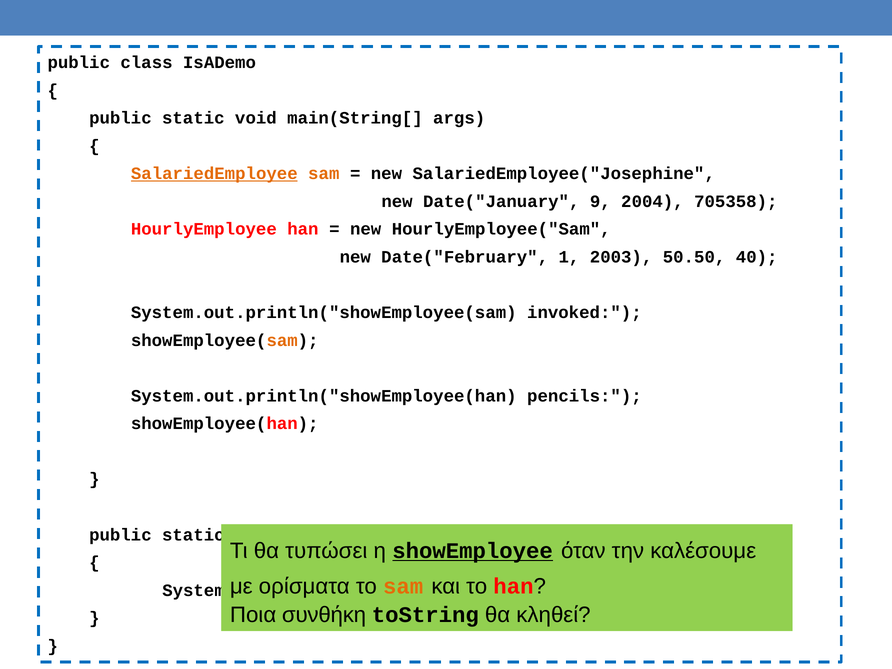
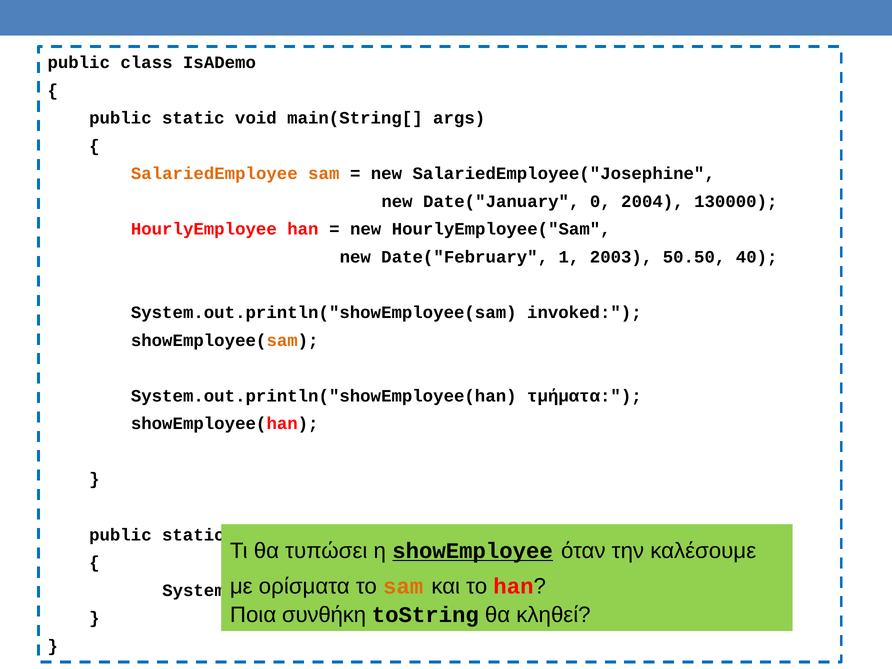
SalariedEmployee underline: present -> none (214, 174)
9: 9 -> 0 (600, 201)
705358: 705358 -> 130000 (736, 201)
pencils: pencils -> τμήματα (584, 396)
